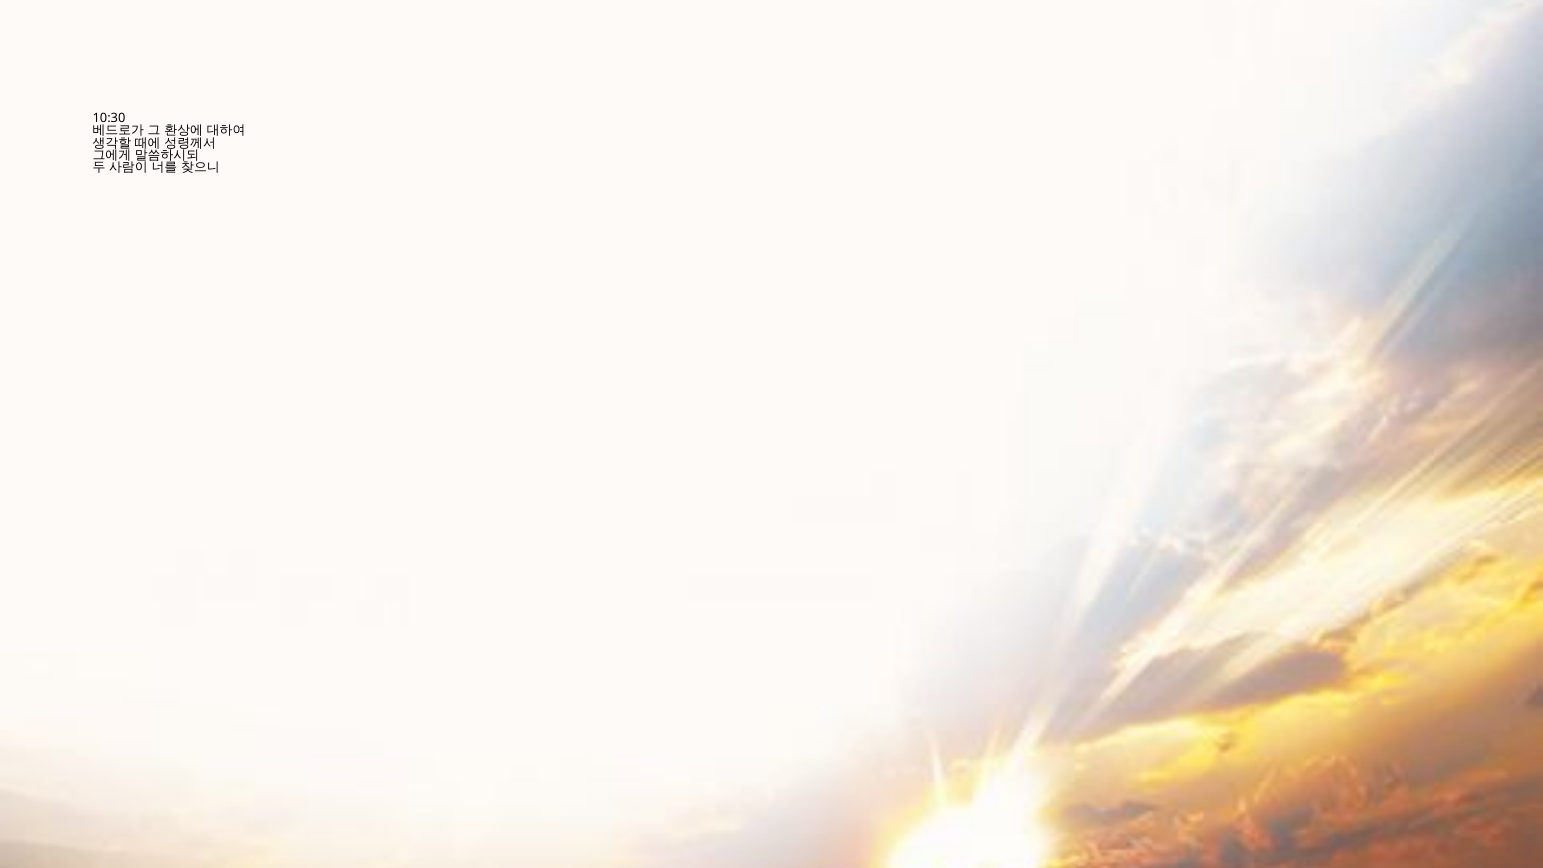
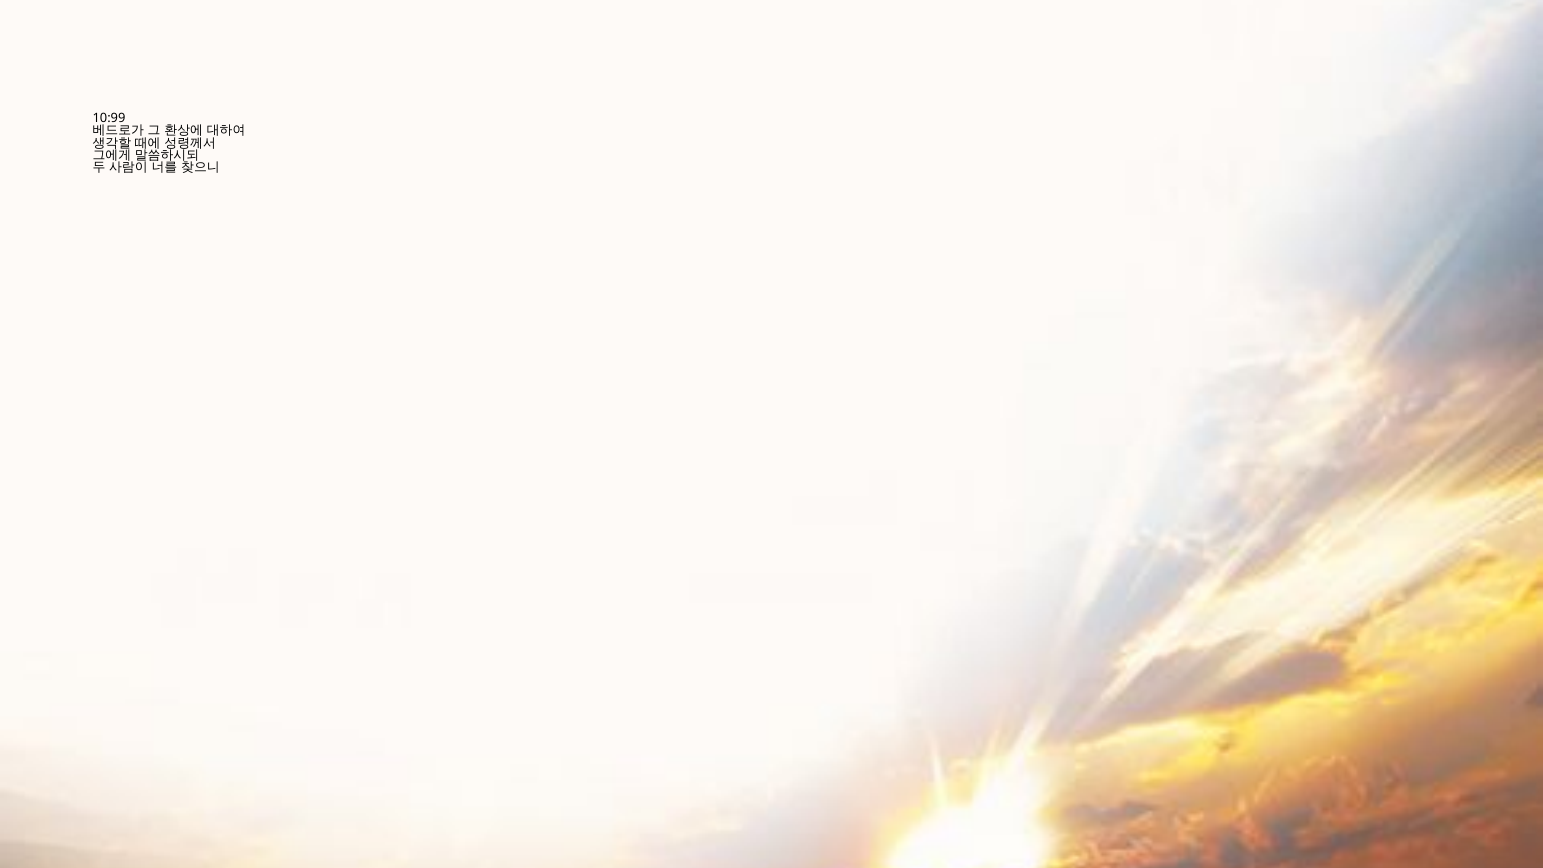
10:30: 10:30 -> 10:99 (109, 118)
